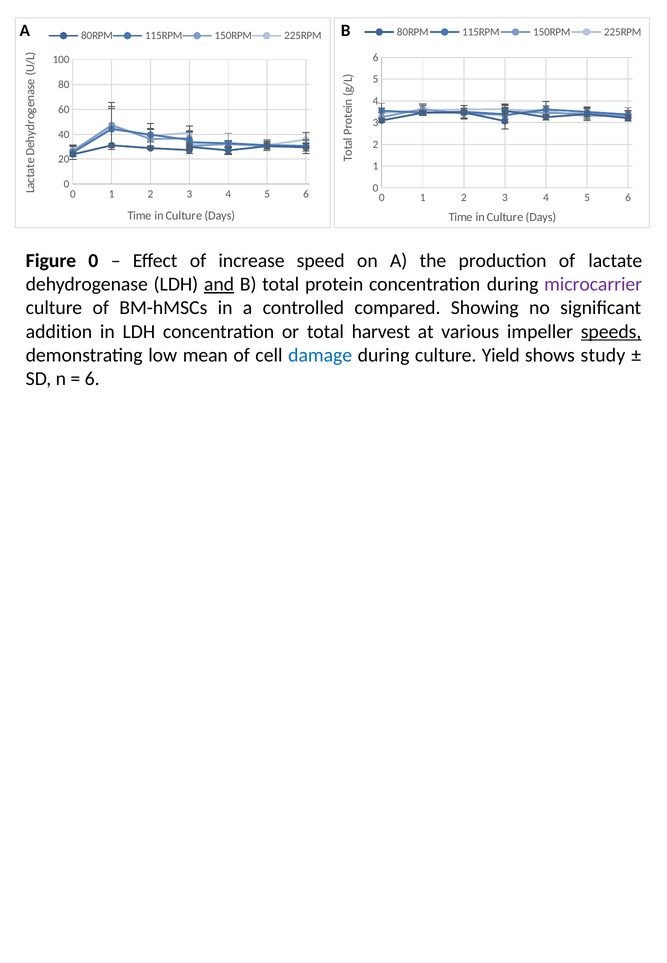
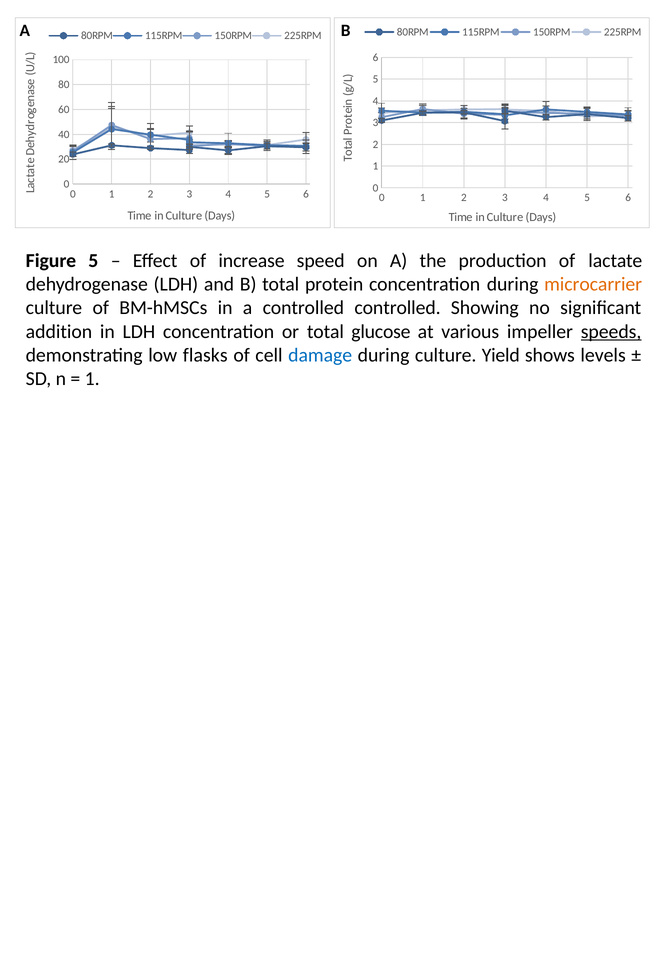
Figure 0: 0 -> 5 (93, 261)
and underline: present -> none (219, 284)
microcarrier colour: purple -> orange (593, 284)
controlled compared: compared -> controlled (398, 308)
harvest: harvest -> glucose (381, 332)
mean: mean -> flasks (205, 355)
study: study -> levels (603, 355)
6: 6 -> 1 (92, 379)
